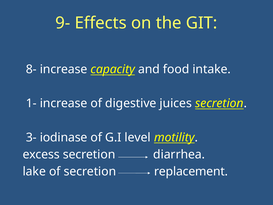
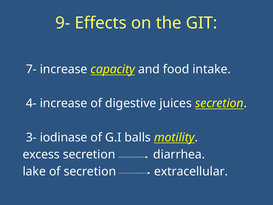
8-: 8- -> 7- (31, 69)
1-: 1- -> 4- (31, 103)
level: level -> balls (138, 137)
replacement: replacement -> extracellular (191, 171)
